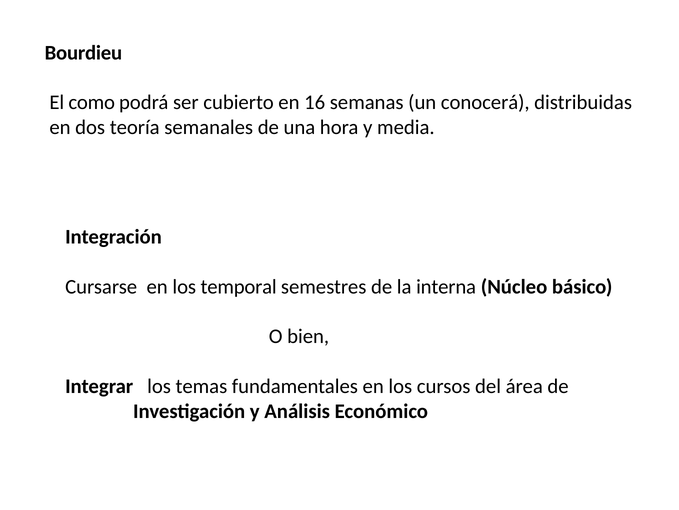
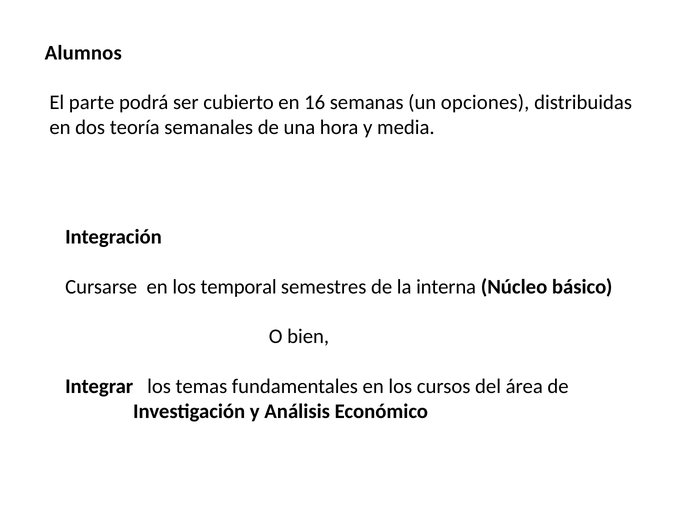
Bourdieu: Bourdieu -> Alumnos (83, 53)
como: como -> parte (92, 102)
conocerá: conocerá -> opciones (485, 102)
